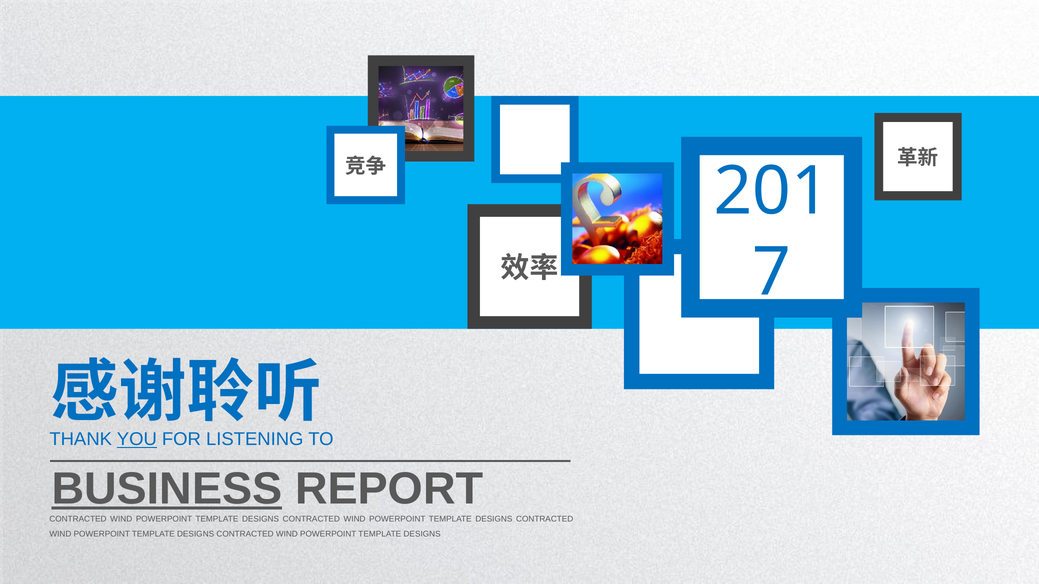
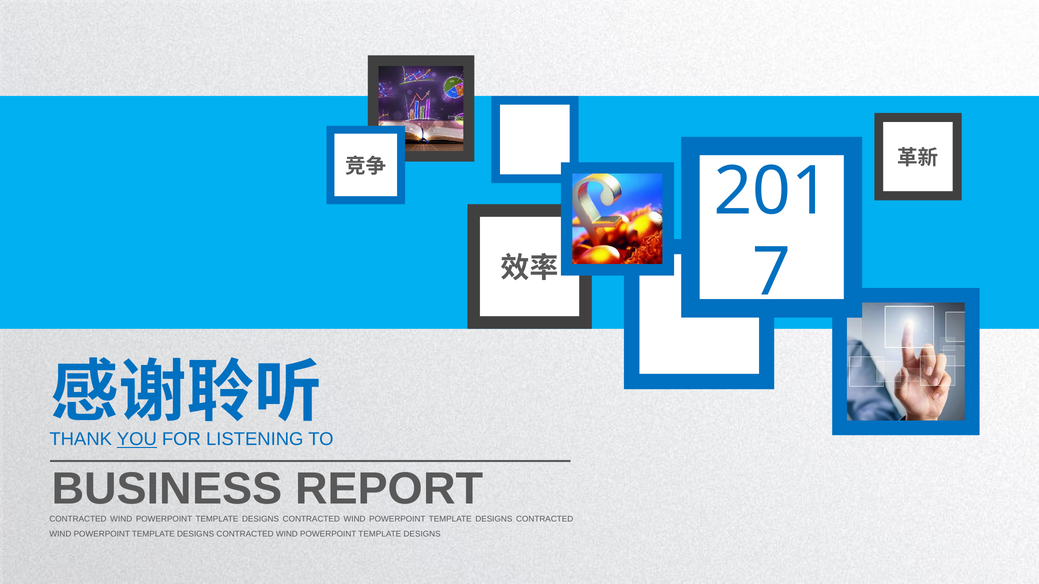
BUSINESS underline: present -> none (167, 489)
